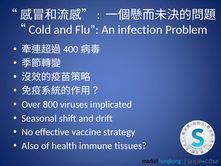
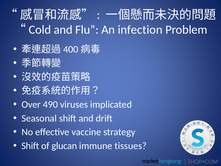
800: 800 -> 490 (50, 104)
Also: Also -> Shift (30, 146)
health: health -> glucan (64, 146)
